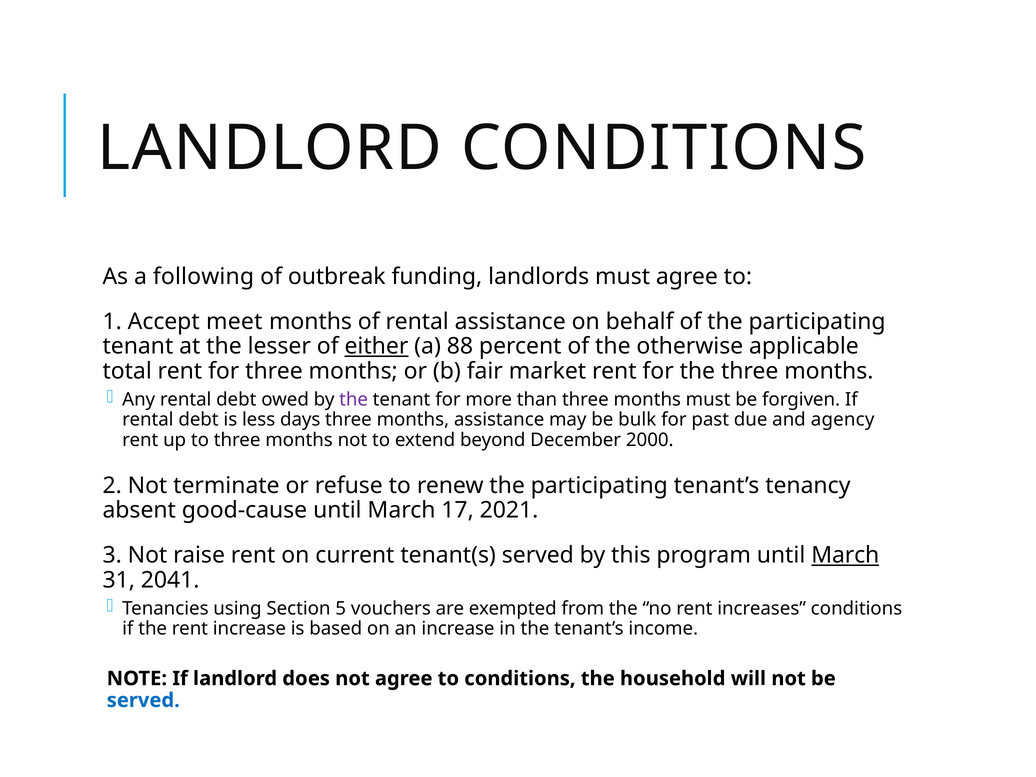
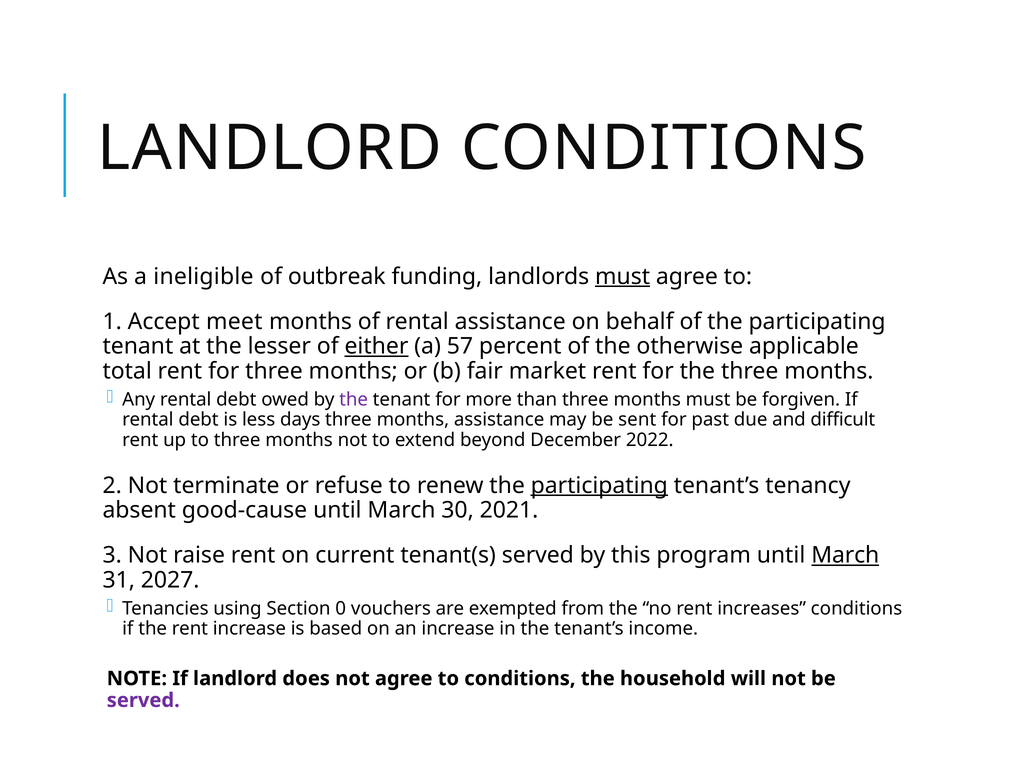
following: following -> ineligible (203, 276)
must underline: none -> present (623, 276)
88: 88 -> 57 (460, 346)
bulk: bulk -> sent (637, 420)
agency: agency -> difficult (843, 420)
2000: 2000 -> 2022 (650, 440)
participating underline: none -> present (599, 485)
17: 17 -> 30 (458, 510)
2041: 2041 -> 2027 (170, 580)
5: 5 -> 0 (341, 608)
served colour: blue -> purple (143, 700)
